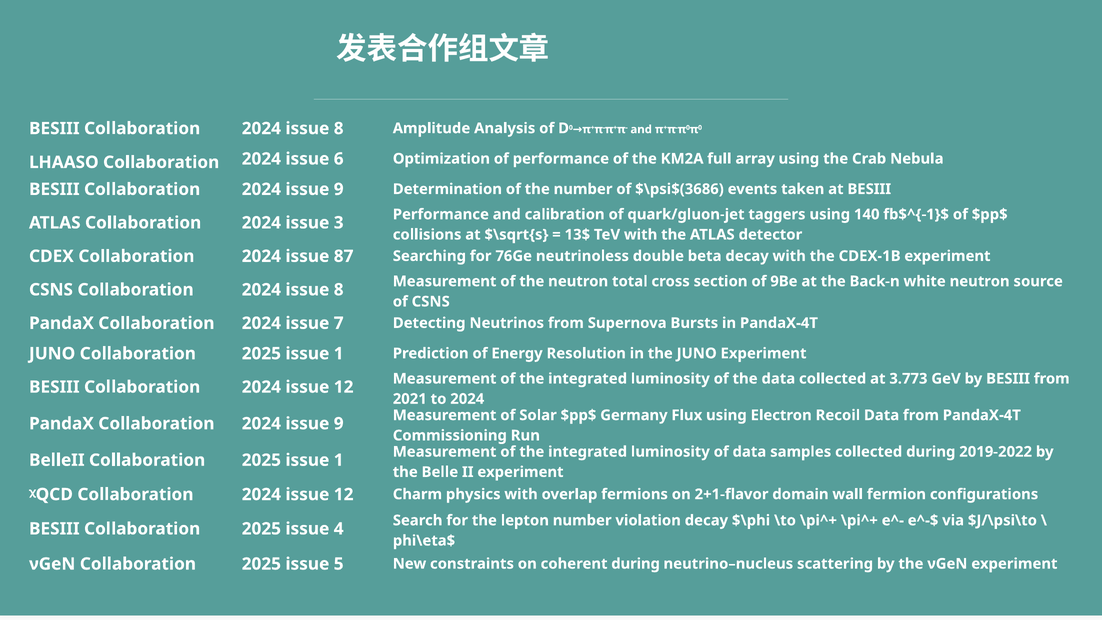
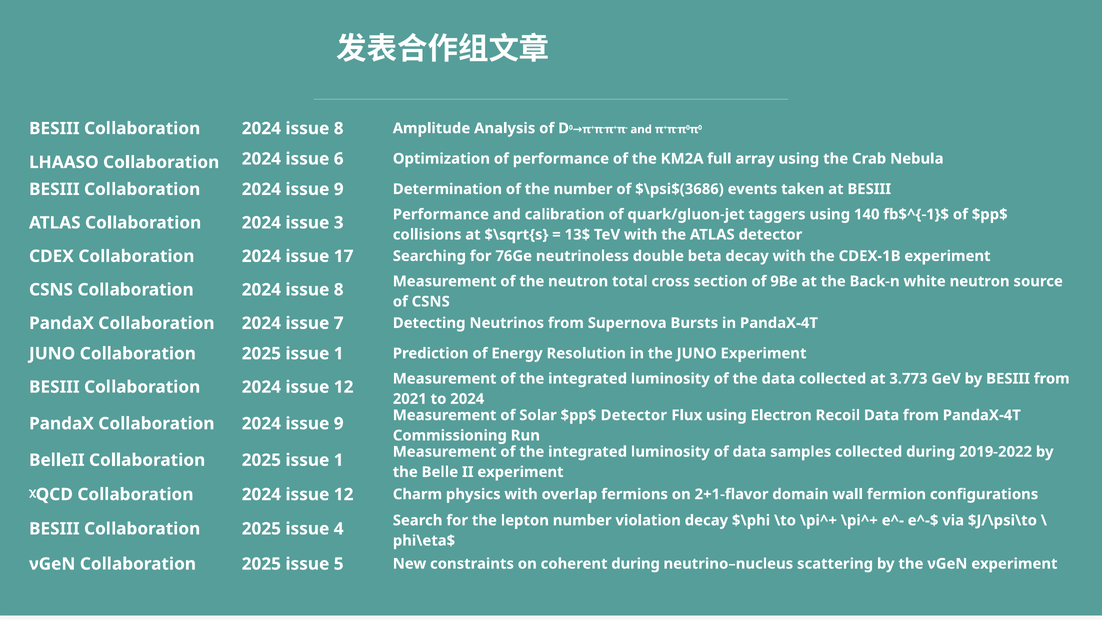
87: 87 -> 17 (344, 256)
$pp$ Germany: Germany -> Detector (634, 415)
